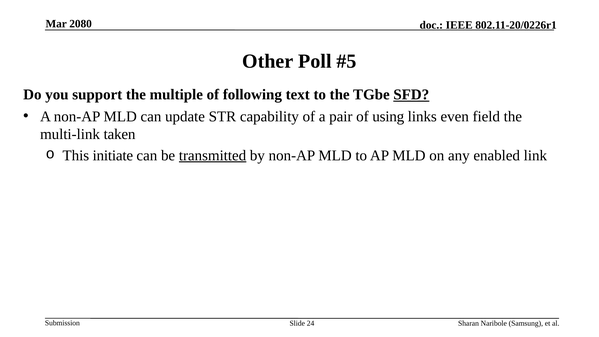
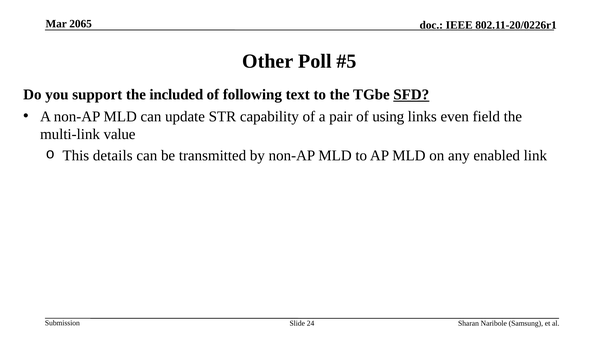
2080: 2080 -> 2065 (81, 24)
multiple: multiple -> included (176, 95)
taken: taken -> value (120, 134)
initiate: initiate -> details (113, 155)
transmitted underline: present -> none (213, 155)
